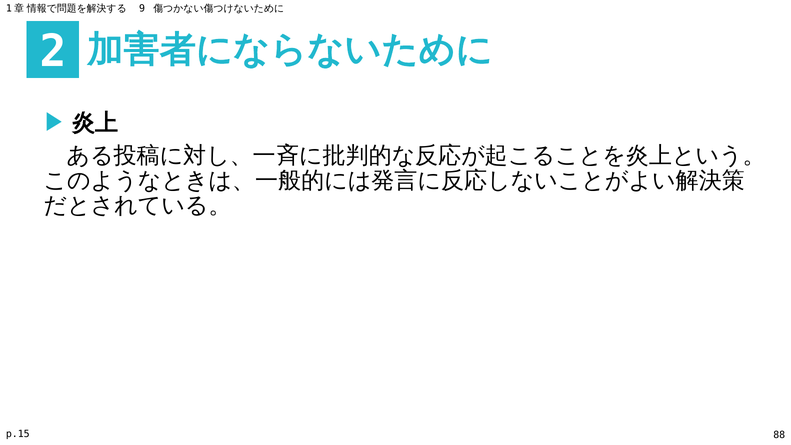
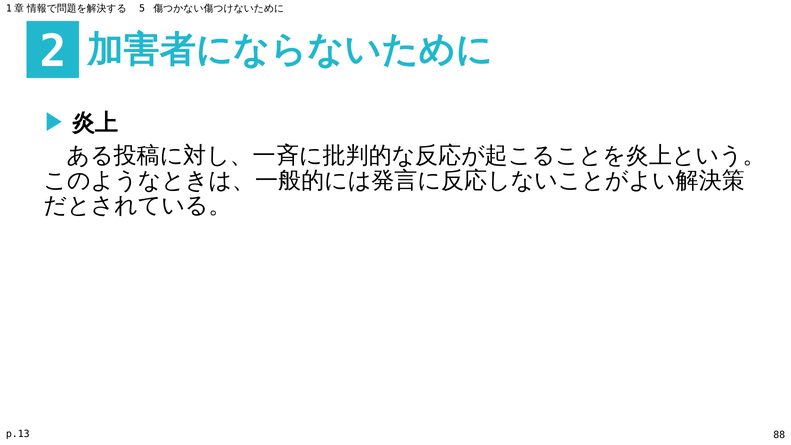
9: 9 -> 5 (142, 8)
p.15: p.15 -> p.13 (18, 434)
